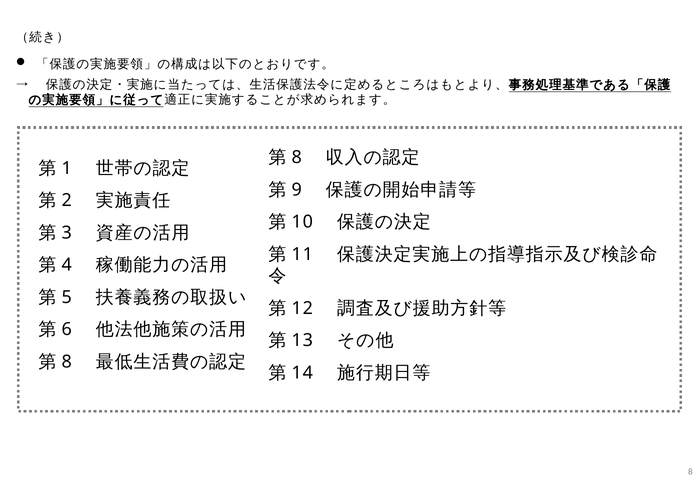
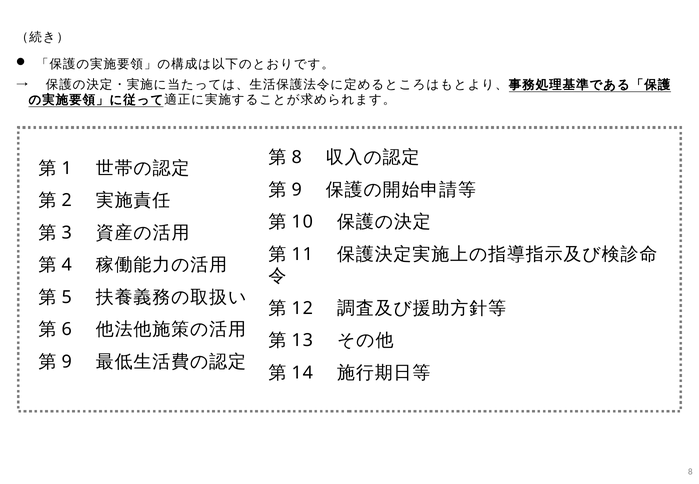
8: 8 -> 9 (67, 362)
